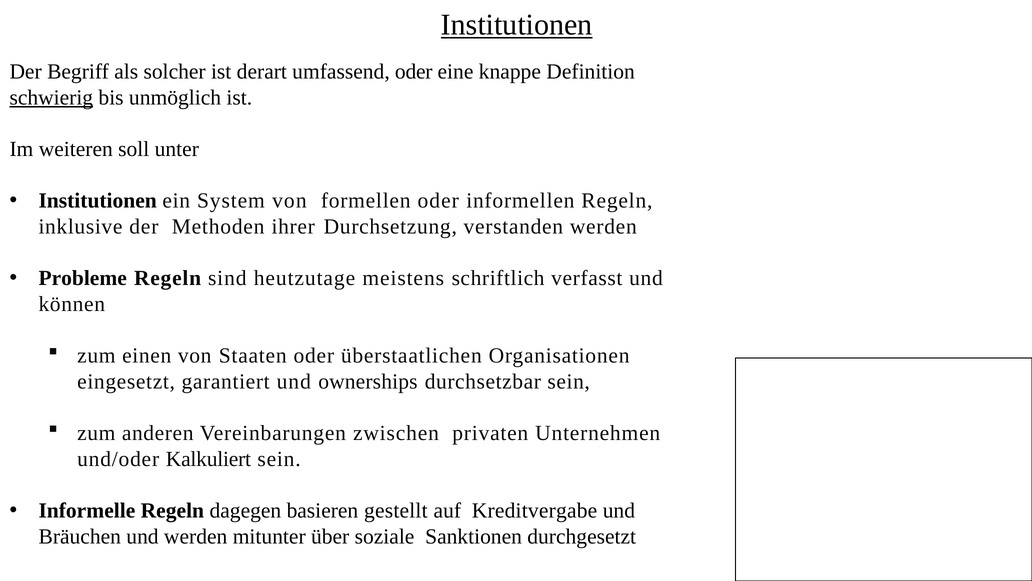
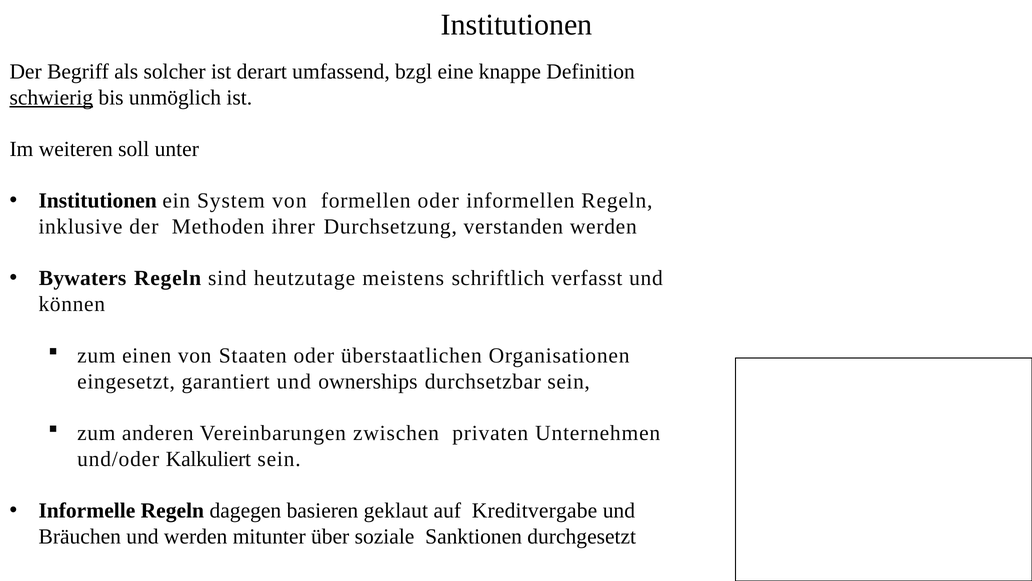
Institutionen underline: present -> none (517, 25)
umfassend oder: oder -> bzgl (414, 72)
Probleme: Probleme -> Bywaters (83, 278)
gestellt: gestellt -> geklaut (396, 510)
